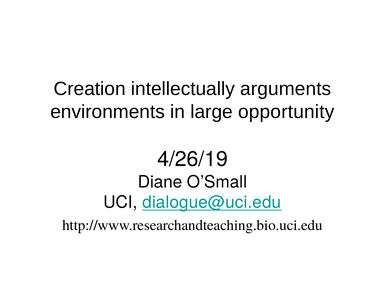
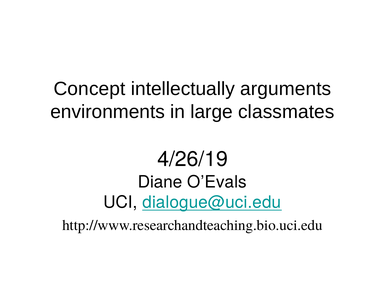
Creation: Creation -> Concept (90, 89)
opportunity: opportunity -> classmates (286, 112)
O’Small: O’Small -> O’Evals (217, 182)
